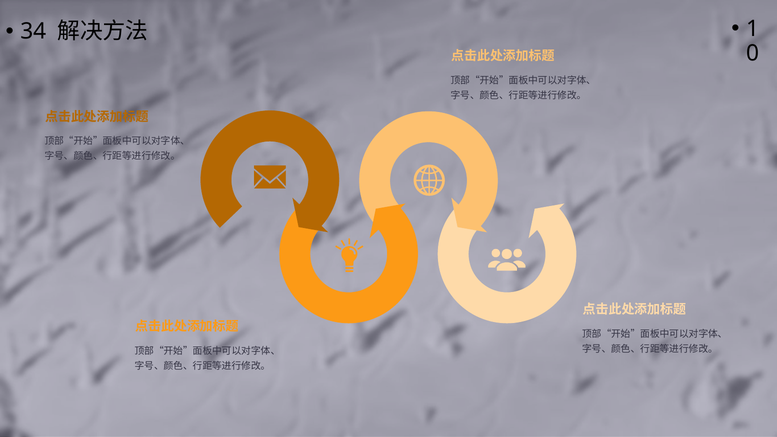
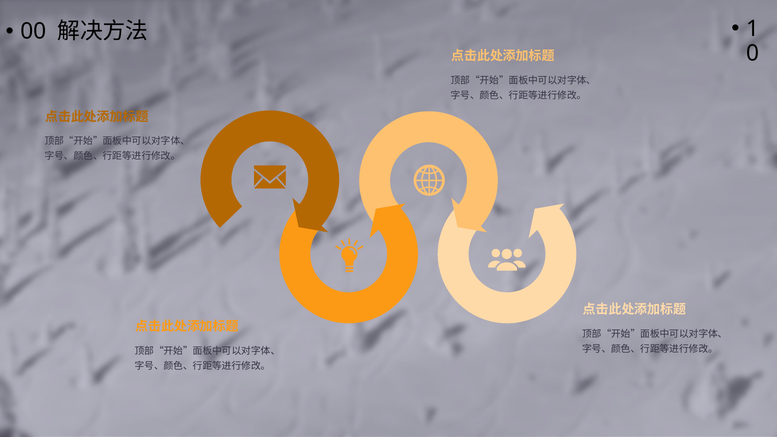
34: 34 -> 00 (33, 31)
